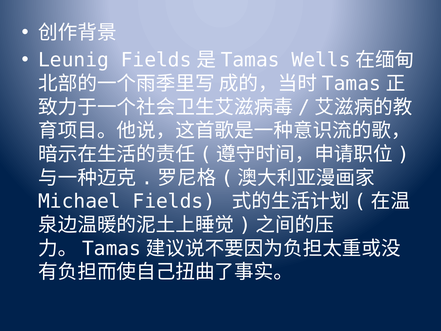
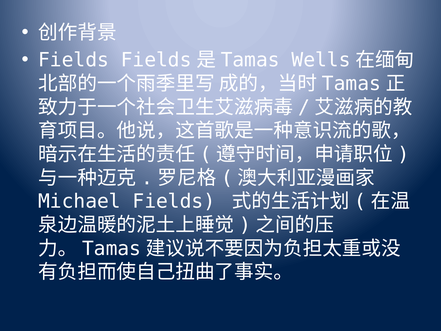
Leunig: Leunig -> Fields (74, 60)
